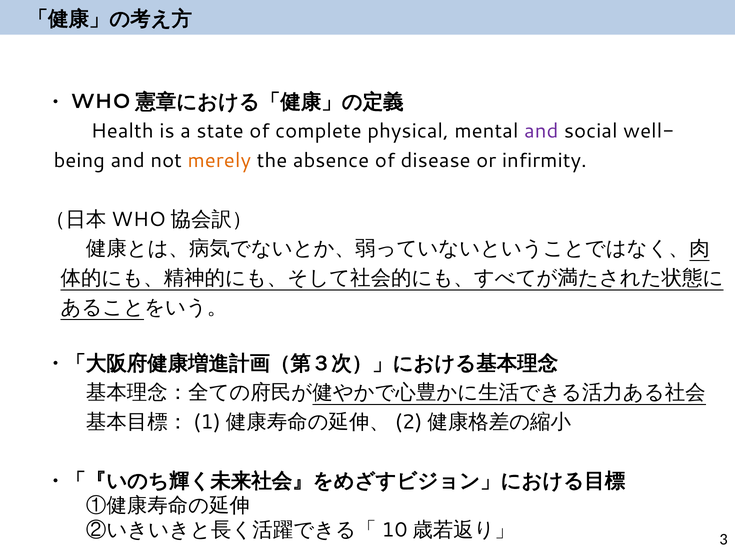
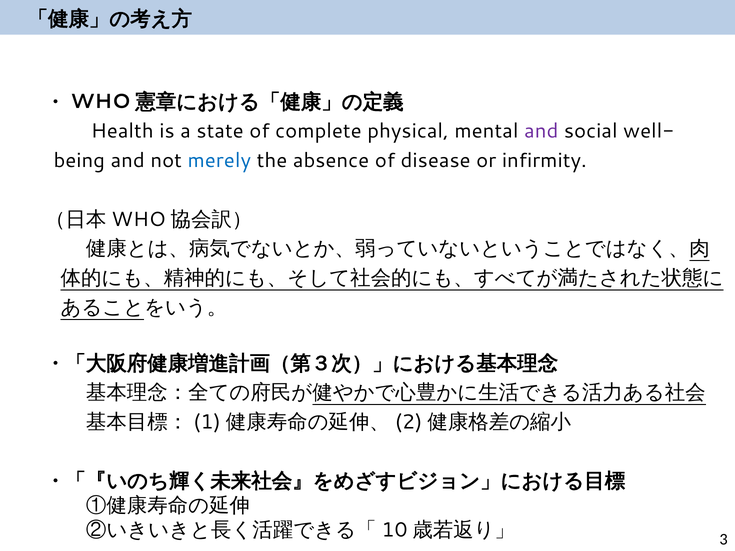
merely colour: orange -> blue (219, 161)
